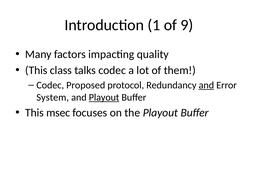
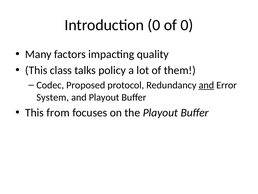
Introduction 1: 1 -> 0 (154, 25)
of 9: 9 -> 0 (187, 25)
talks codec: codec -> policy (112, 70)
Playout underline: present -> none (104, 97)
msec: msec -> from (58, 112)
